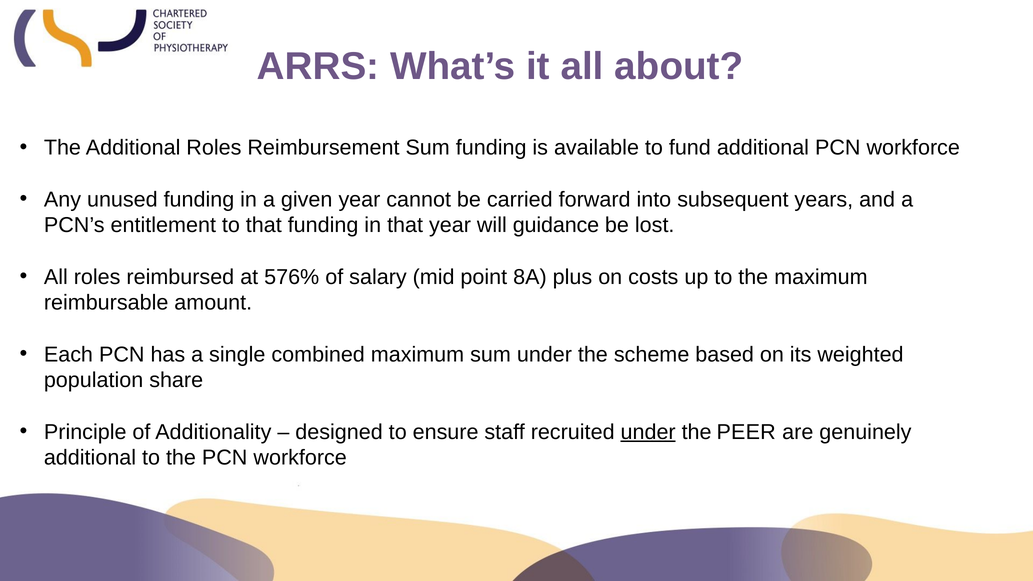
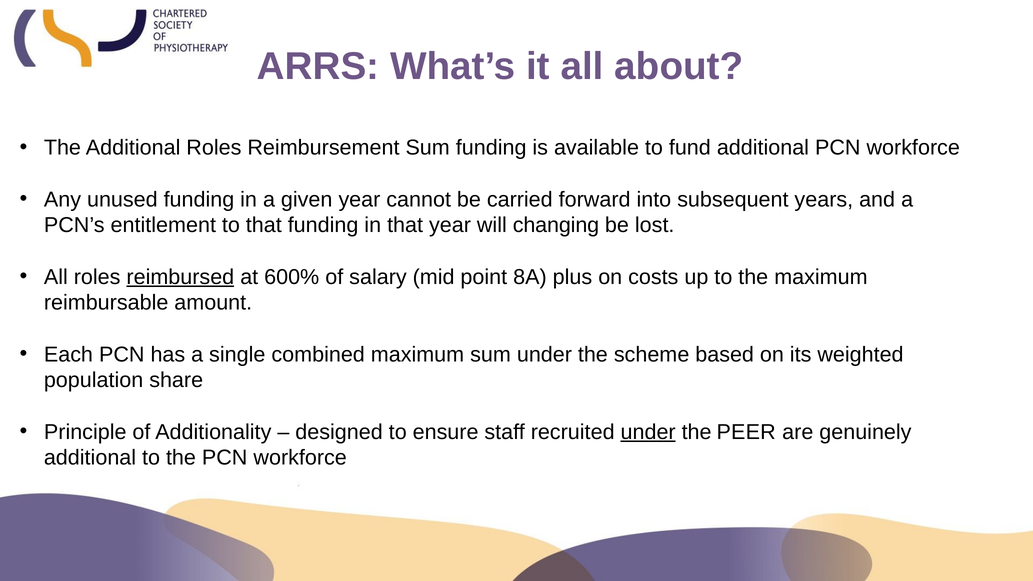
guidance: guidance -> changing (556, 225)
reimbursed underline: none -> present (180, 277)
576%: 576% -> 600% (292, 277)
